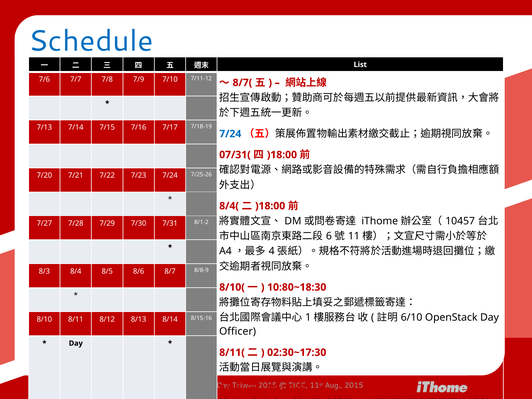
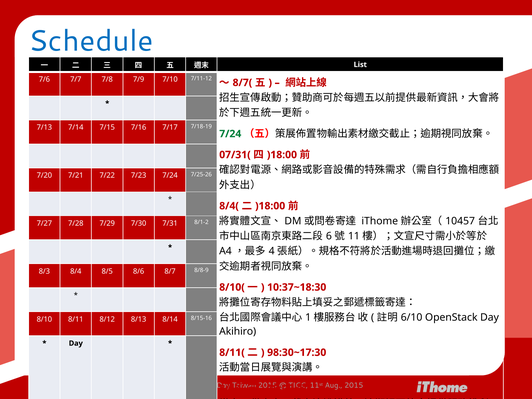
7/24 colour: blue -> green (230, 134)
10:80~18:30: 10:80~18:30 -> 10:37~18:30 (297, 287)
Officer: Officer -> Akihiro (238, 332)
02:30~17:30: 02:30~17:30 -> 98:30~17:30 (297, 353)
